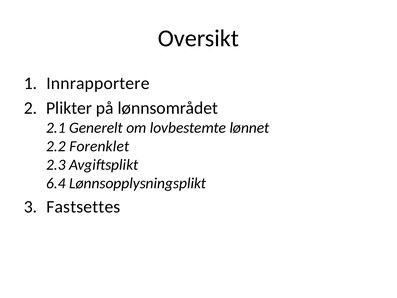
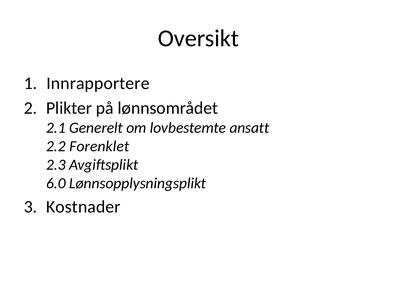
lønnet: lønnet -> ansatt (249, 128)
6.4: 6.4 -> 6.0 (56, 183)
Fastsettes: Fastsettes -> Kostnader (83, 207)
